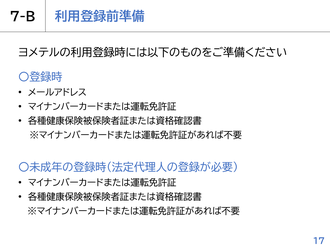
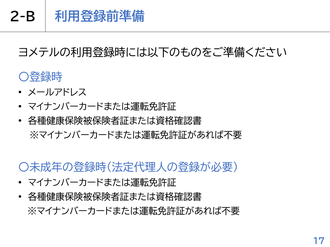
7-B: 7-B -> 2-B (23, 17)
